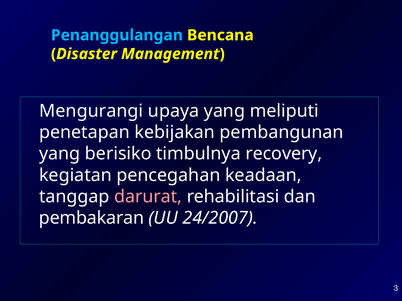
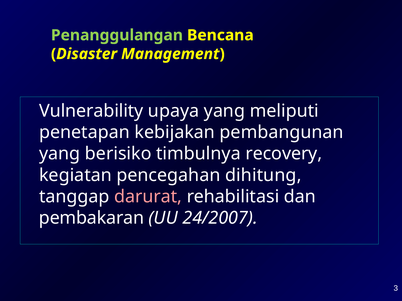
Penanggulangan colour: light blue -> light green (117, 35)
Mengurangi: Mengurangi -> Vulnerability (91, 111)
keadaan: keadaan -> dihitung (263, 175)
